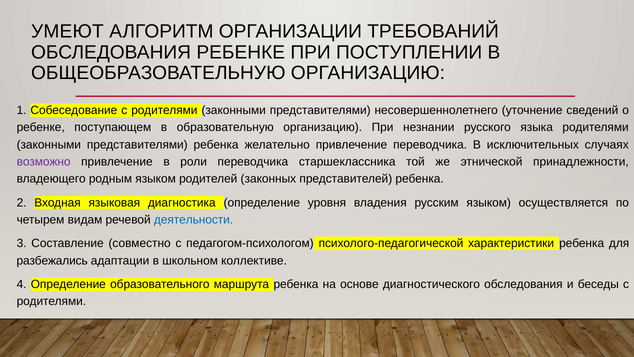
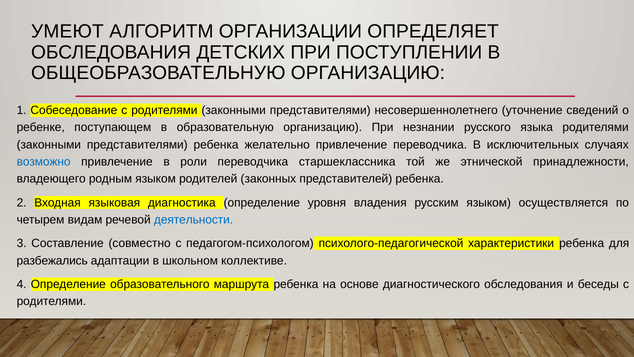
ТРЕБОВАНИЙ: ТРЕБОВАНИЙ -> ОПРЕДЕЛЯЕТ (433, 32)
ОБСЛЕДОВАНИЯ РЕБЕНКЕ: РЕБЕНКЕ -> ДЕТСКИХ (241, 52)
возможно colour: purple -> blue (44, 162)
